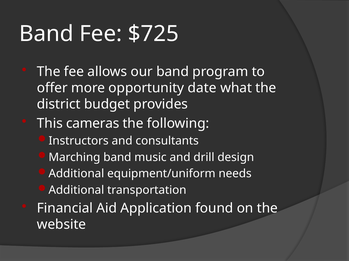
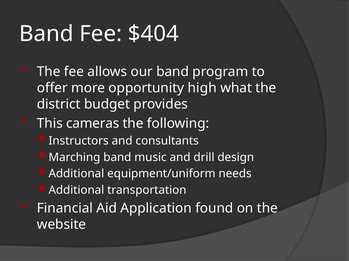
$725: $725 -> $404 (153, 34)
date: date -> high (202, 88)
